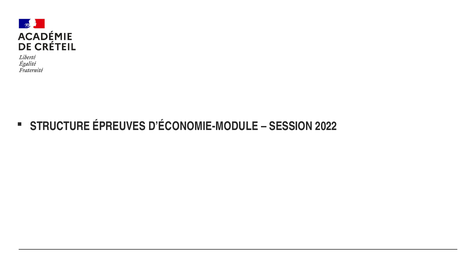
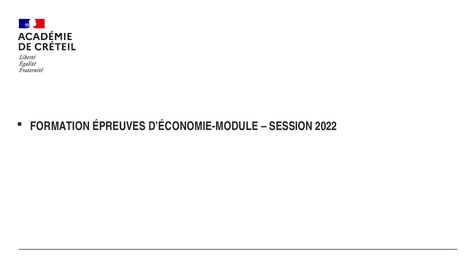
STRUCTURE: STRUCTURE -> FORMATION (60, 126)
